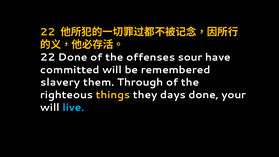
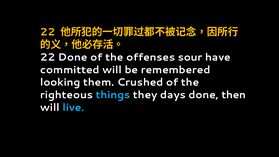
slavery: slavery -> looking (60, 82)
Through: Through -> Crushed (140, 82)
things colour: yellow -> light blue (113, 95)
your: your -> then (234, 95)
